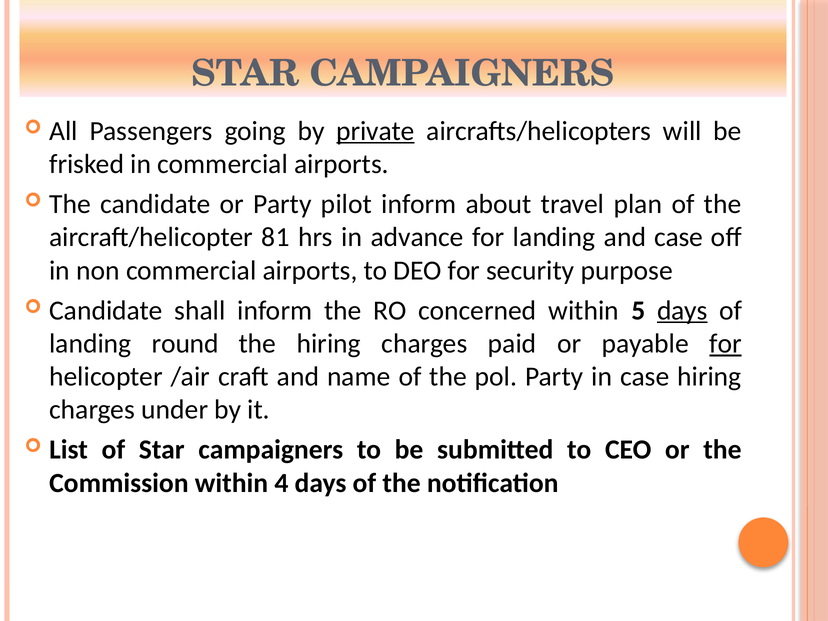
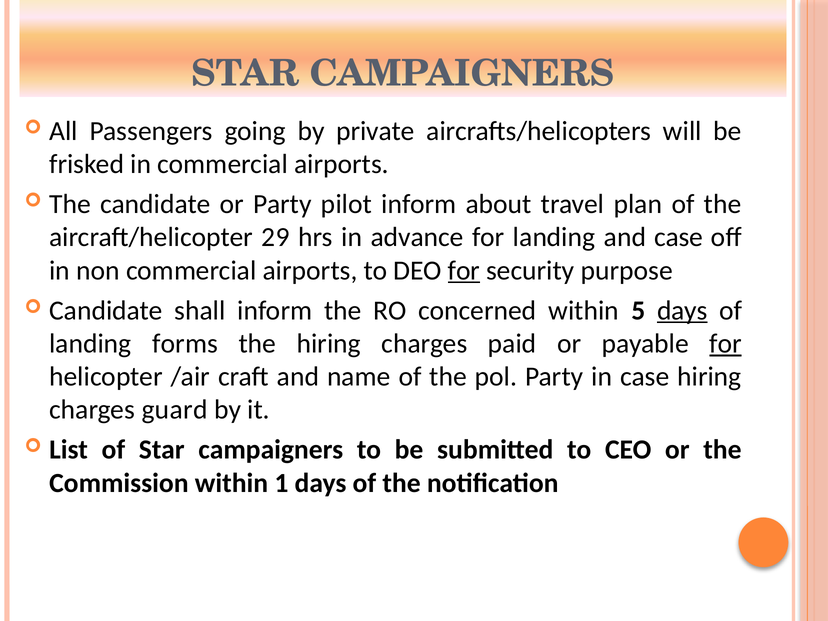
private underline: present -> none (375, 131)
81: 81 -> 29 (275, 237)
for underline: none -> present (464, 270)
round: round -> forms (185, 344)
under: under -> guard (175, 410)
4: 4 -> 1 (281, 483)
